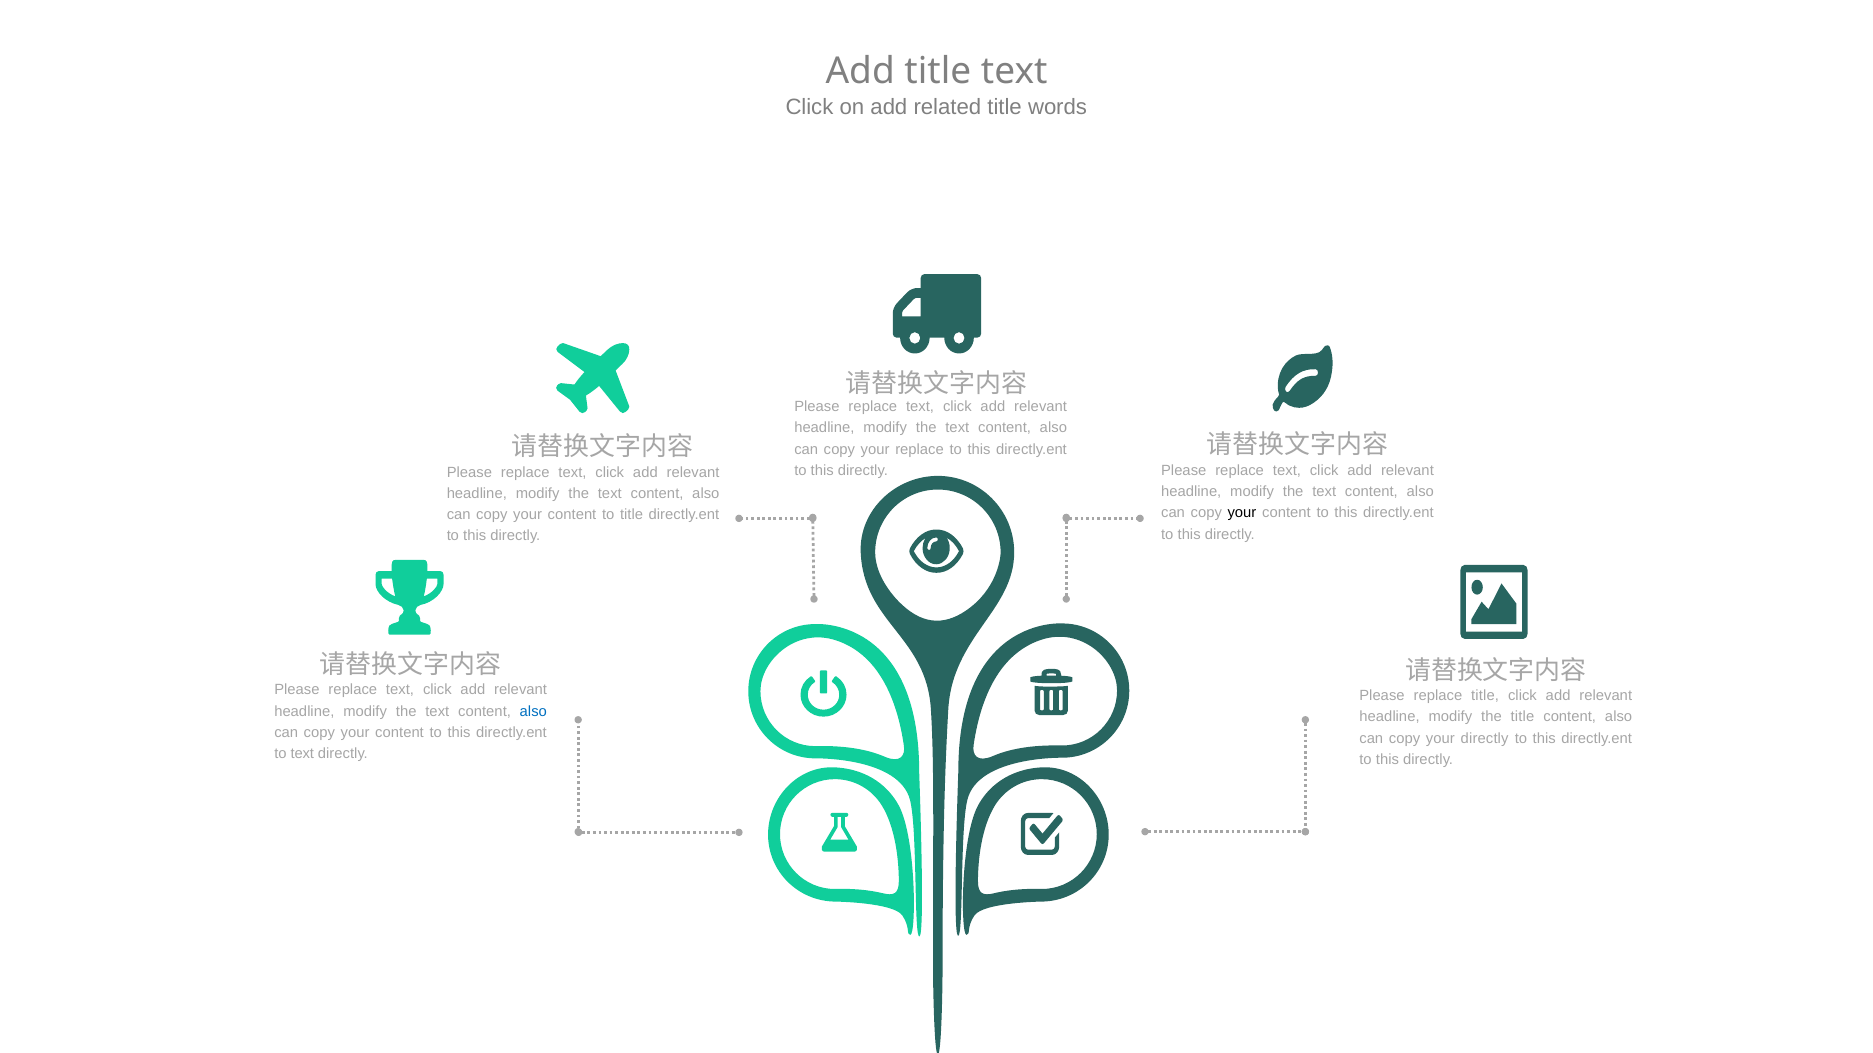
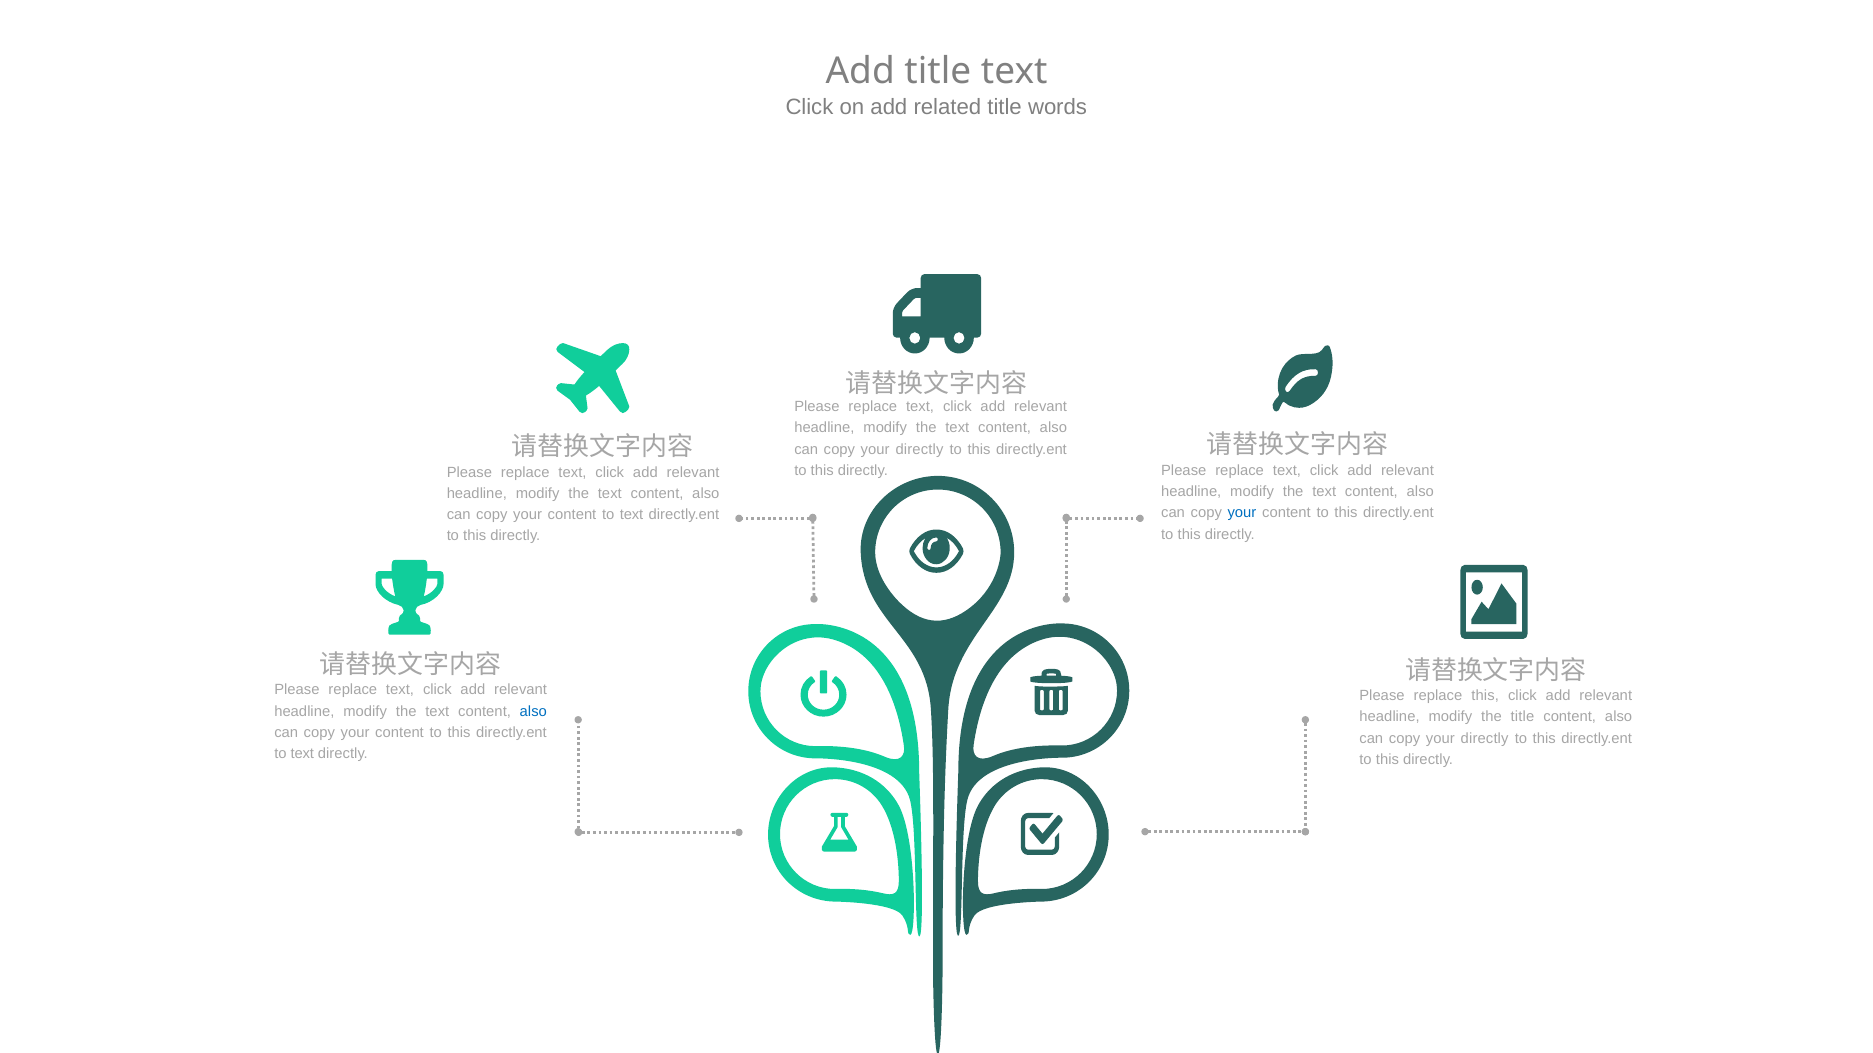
replace: replace -> directly (919, 449)
your colour: black -> blue (1242, 513)
content to title: title -> text (632, 515)
replace title: title -> this (1485, 696)
